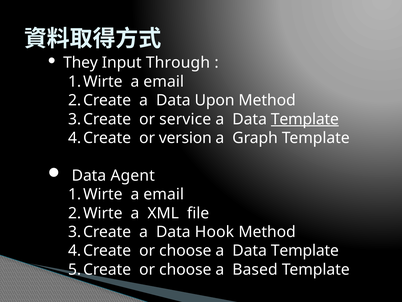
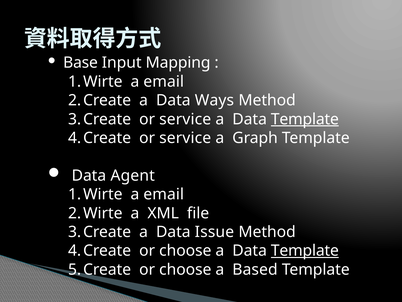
They: They -> Base (81, 63)
Through: Through -> Mapping (178, 63)
Upon: Upon -> Ways (214, 100)
version: version -> service (185, 138)
Hook: Hook -> Issue (214, 232)
Template underline: none -> present (305, 250)
